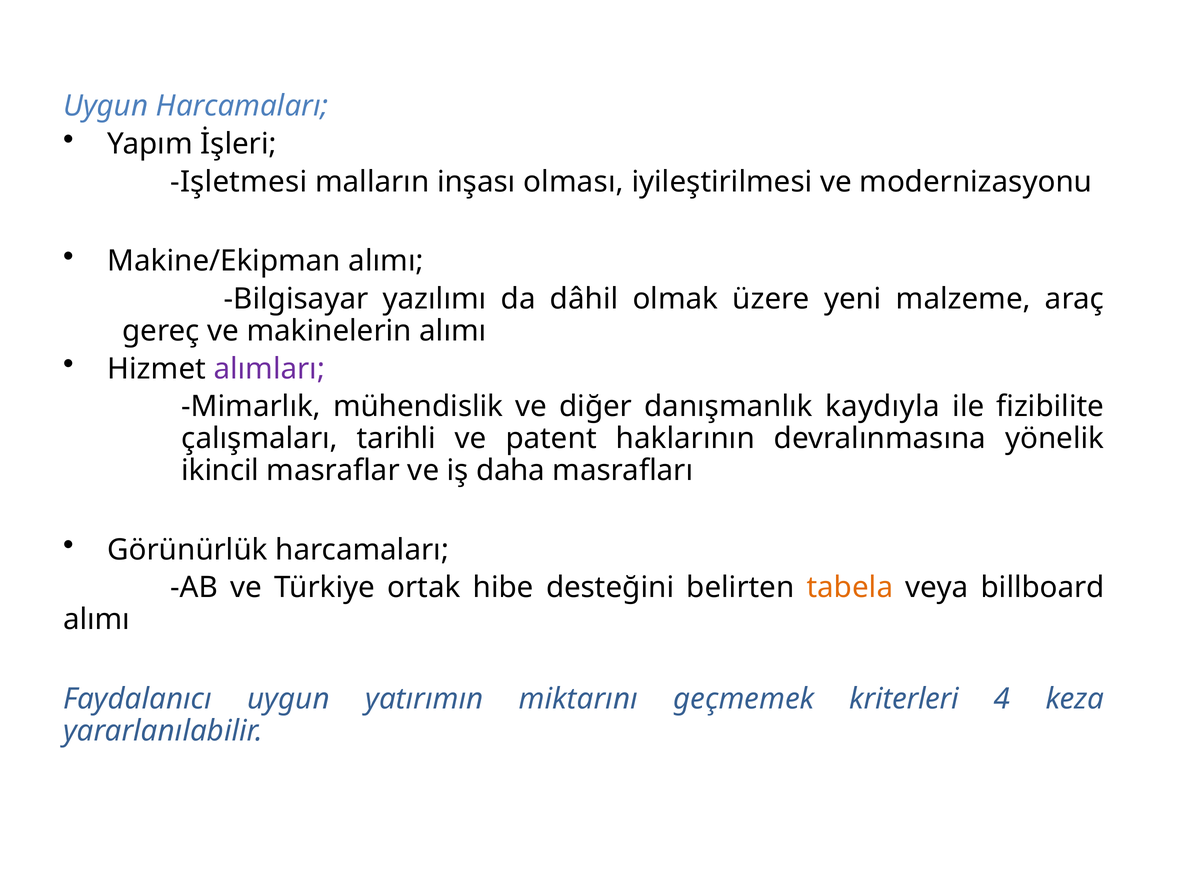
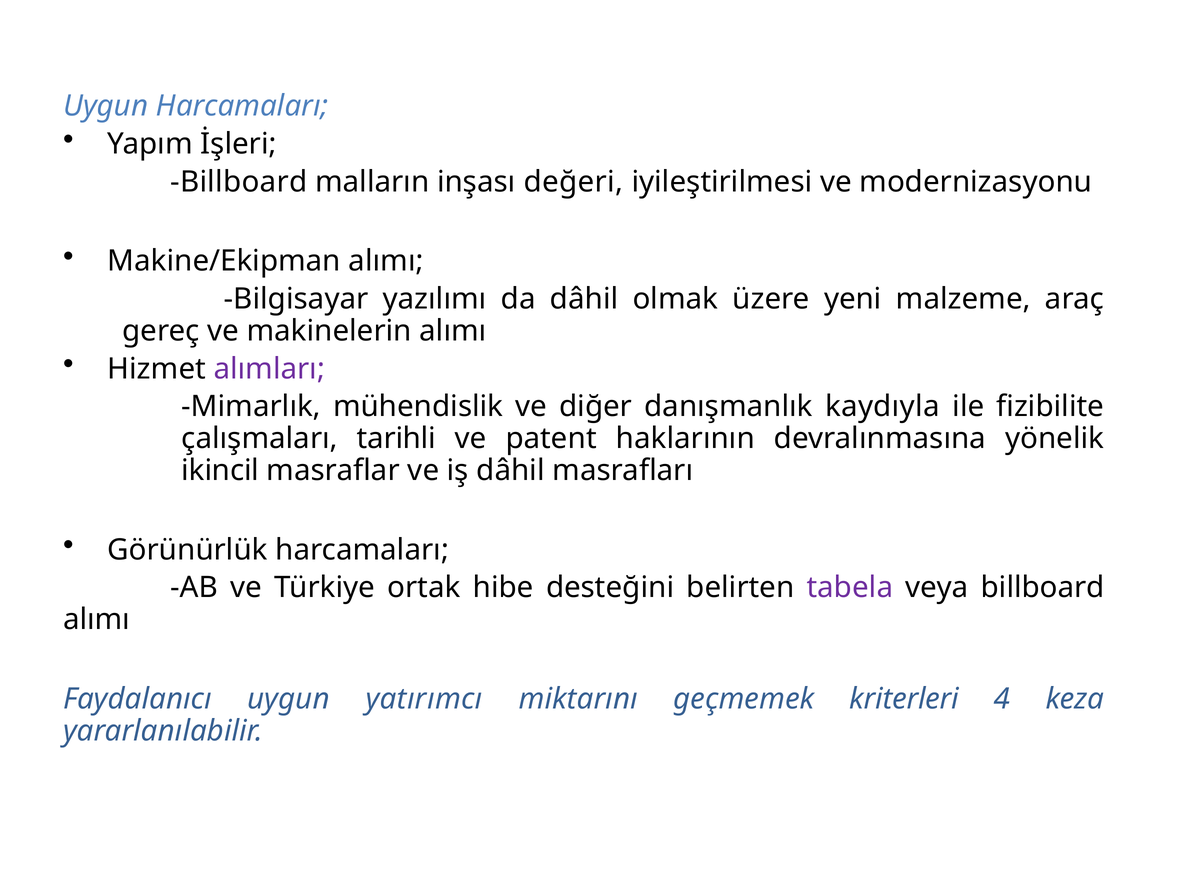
Işletmesi: Işletmesi -> Billboard (239, 182)
olması: olması -> değeri (573, 182)
iş daha: daha -> dâhil (511, 471)
tabela colour: orange -> purple (850, 588)
yatırımın: yatırımın -> yatırımcı (424, 699)
